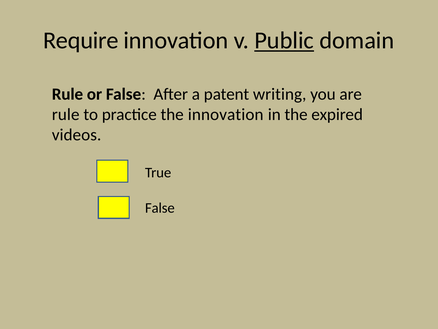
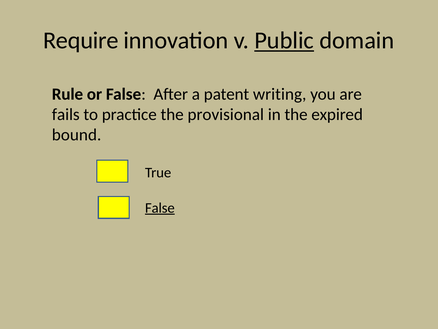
rule: rule -> fails (66, 114)
the innovation: innovation -> provisional (226, 114)
videos: videos -> bound (77, 135)
False underline: none -> present (160, 208)
